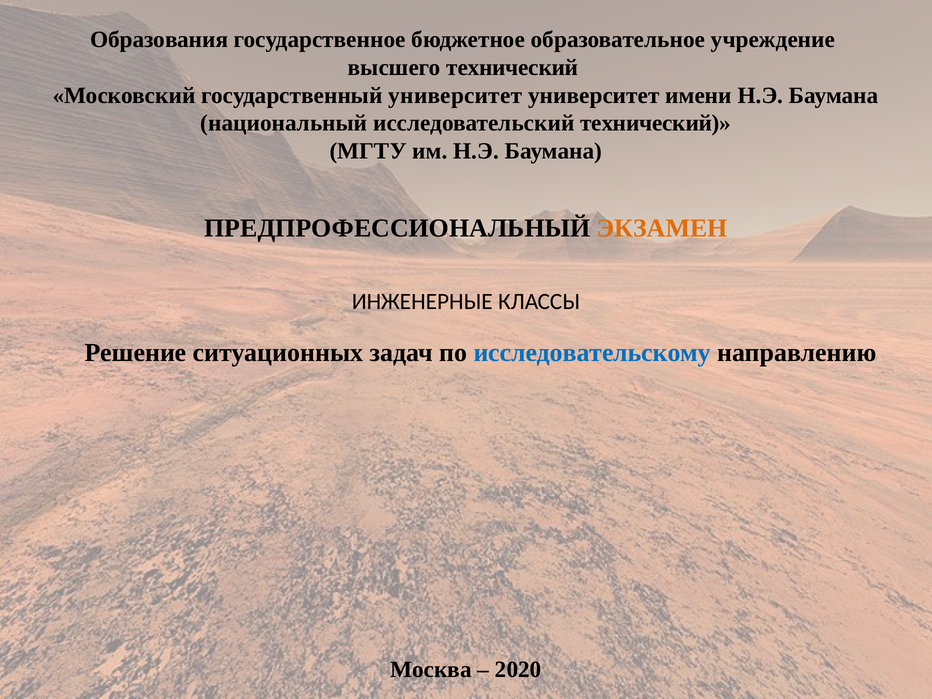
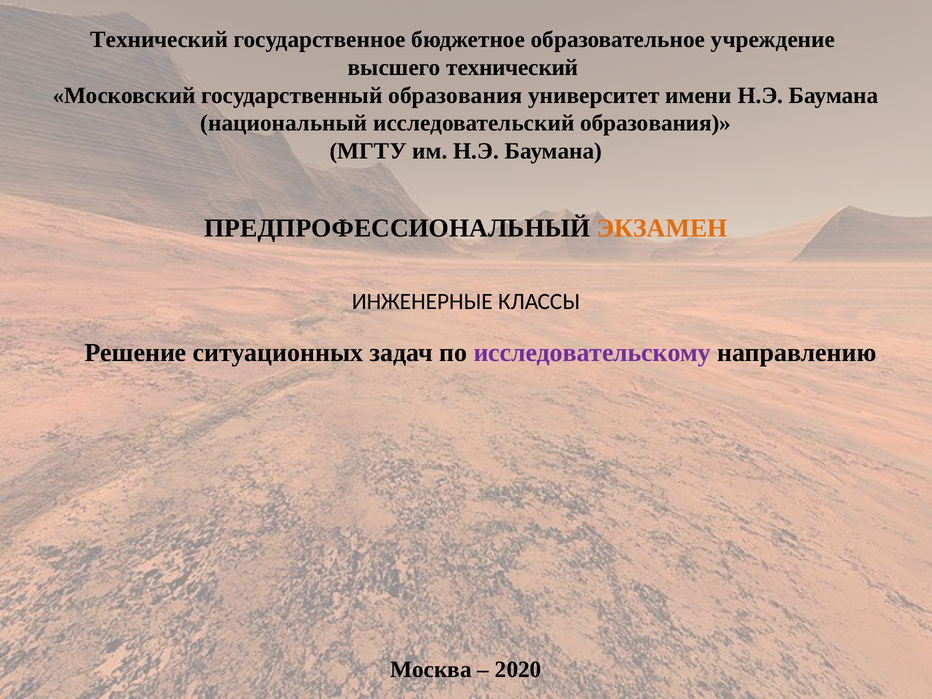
Образования: Образования -> Технический (159, 39)
государственный университет: университет -> образования (455, 95)
исследовательский технический: технический -> образования (656, 123)
исследовательскому colour: blue -> purple (592, 353)
